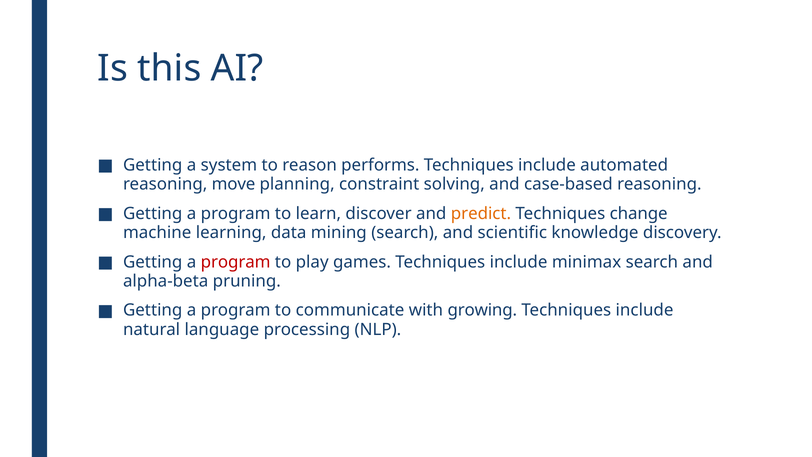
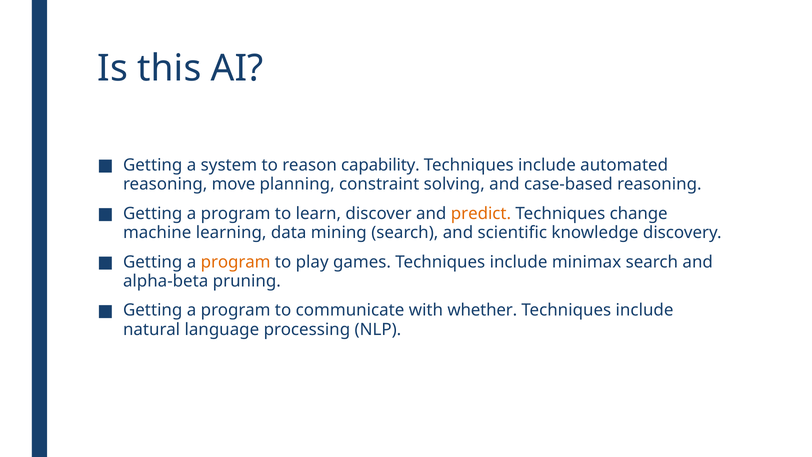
performs: performs -> capability (380, 165)
program colour: red -> orange (236, 262)
growing: growing -> whether (482, 310)
